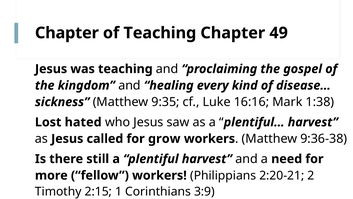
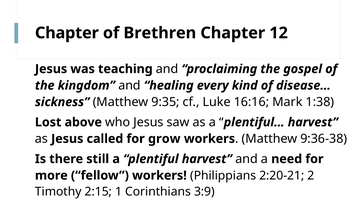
of Teaching: Teaching -> Brethren (160, 33)
49: 49 -> 12 (279, 33)
hated: hated -> above (83, 122)
